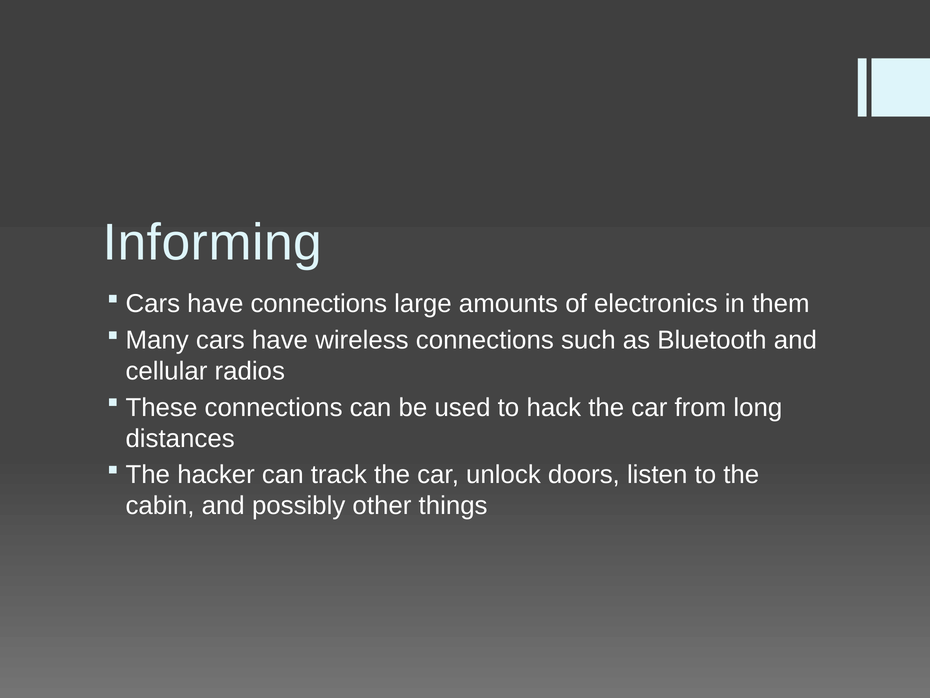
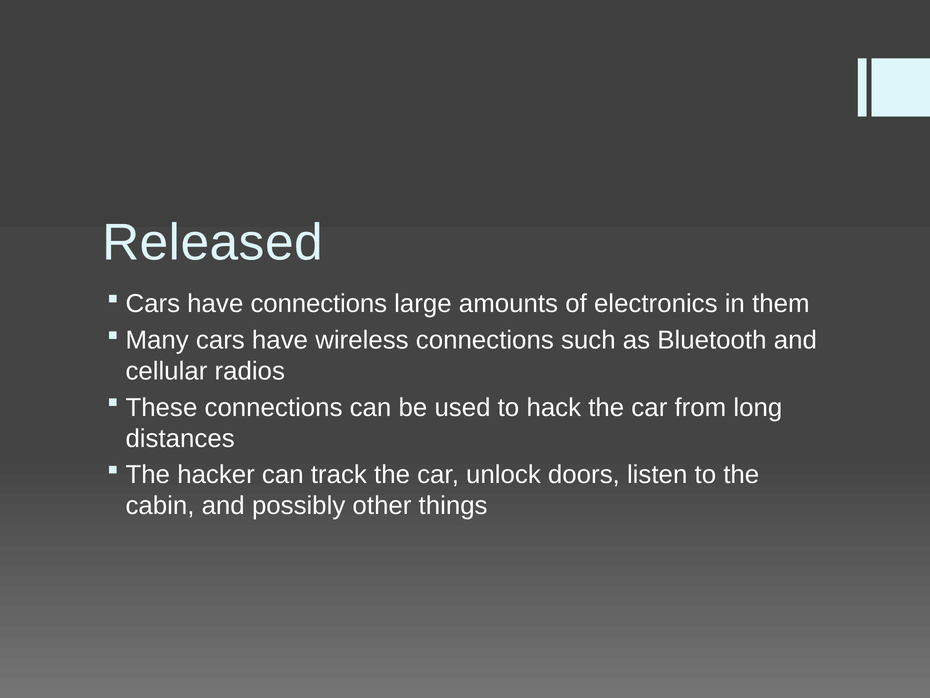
Informing: Informing -> Released (213, 242)
